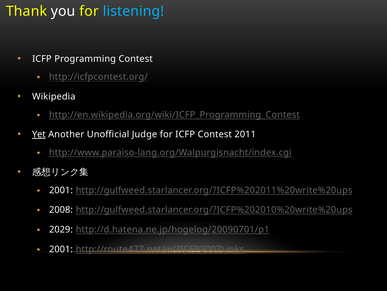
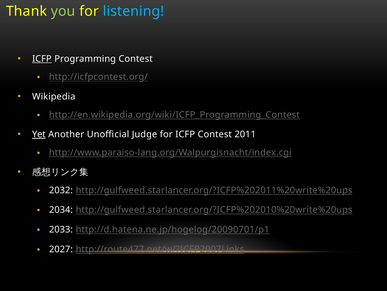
you colour: white -> light green (63, 11)
ICFP underline: none -> present (42, 59)
2001: 2001 -> 2032 (61, 190)
2008: 2008 -> 2034 (61, 209)
2029: 2029 -> 2033 (61, 229)
2001: 2001 -> 2027 (61, 249)
